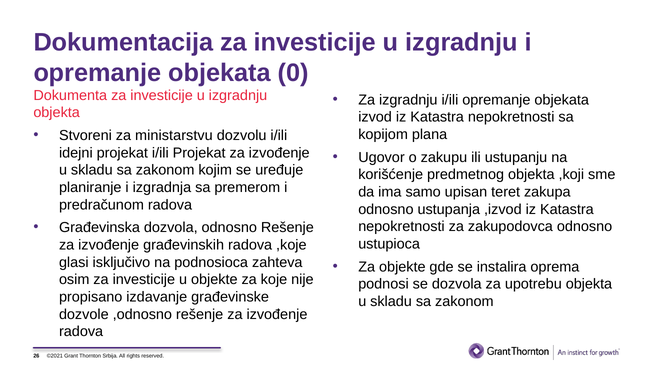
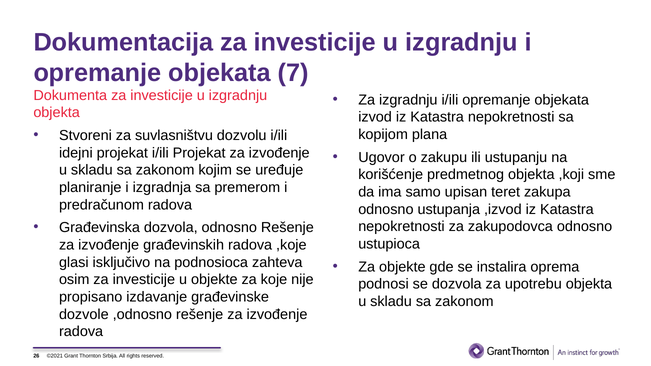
0: 0 -> 7 (293, 73)
ministarstvu: ministarstvu -> suvlasništvu (174, 136)
